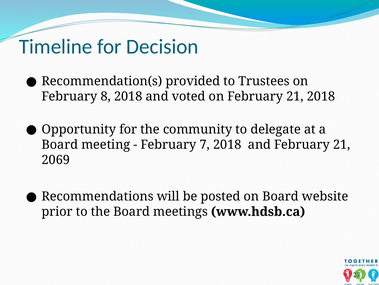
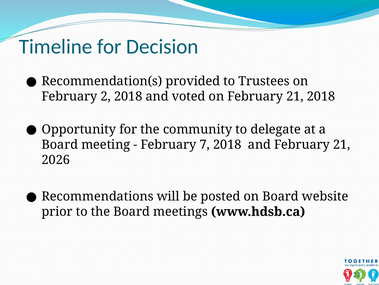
8: 8 -> 2 (106, 96)
2069: 2069 -> 2026 (56, 159)
